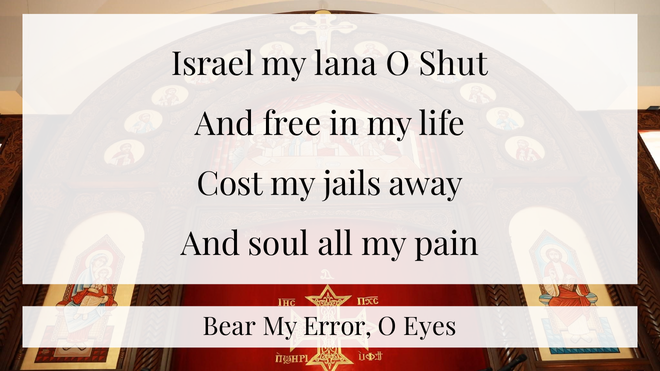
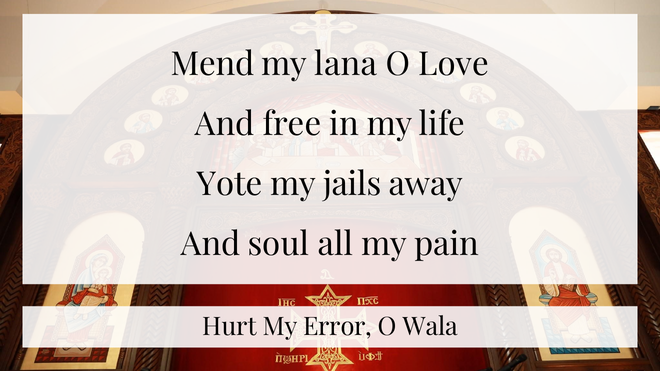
Israel: Israel -> Mend (213, 65)
Shut: Shut -> Love (453, 65)
Cost: Cost -> Yote (230, 184)
Bear: Bear -> Hurt (230, 327)
Eyes: Eyes -> Wala (430, 327)
